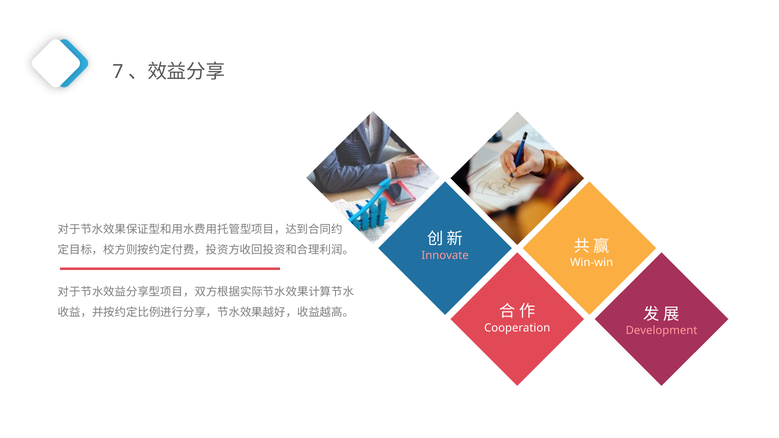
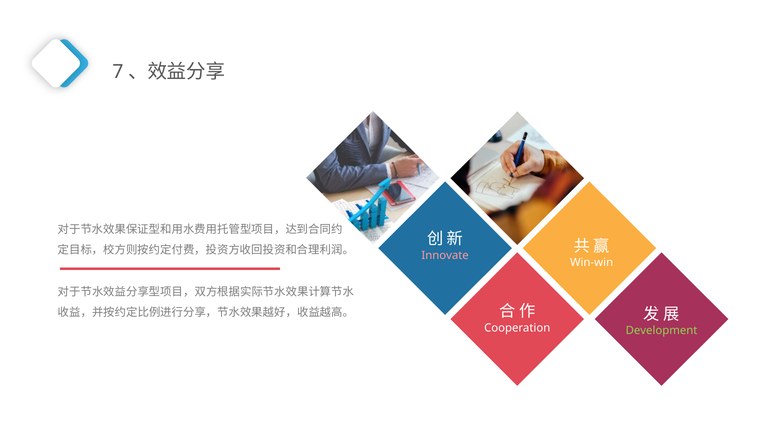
Development colour: pink -> light green (662, 331)
